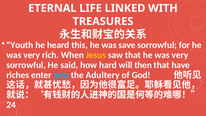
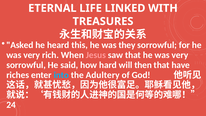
Youth: Youth -> Asked (20, 45)
save: save -> they (127, 45)
Jesus colour: yellow -> pink (96, 55)
